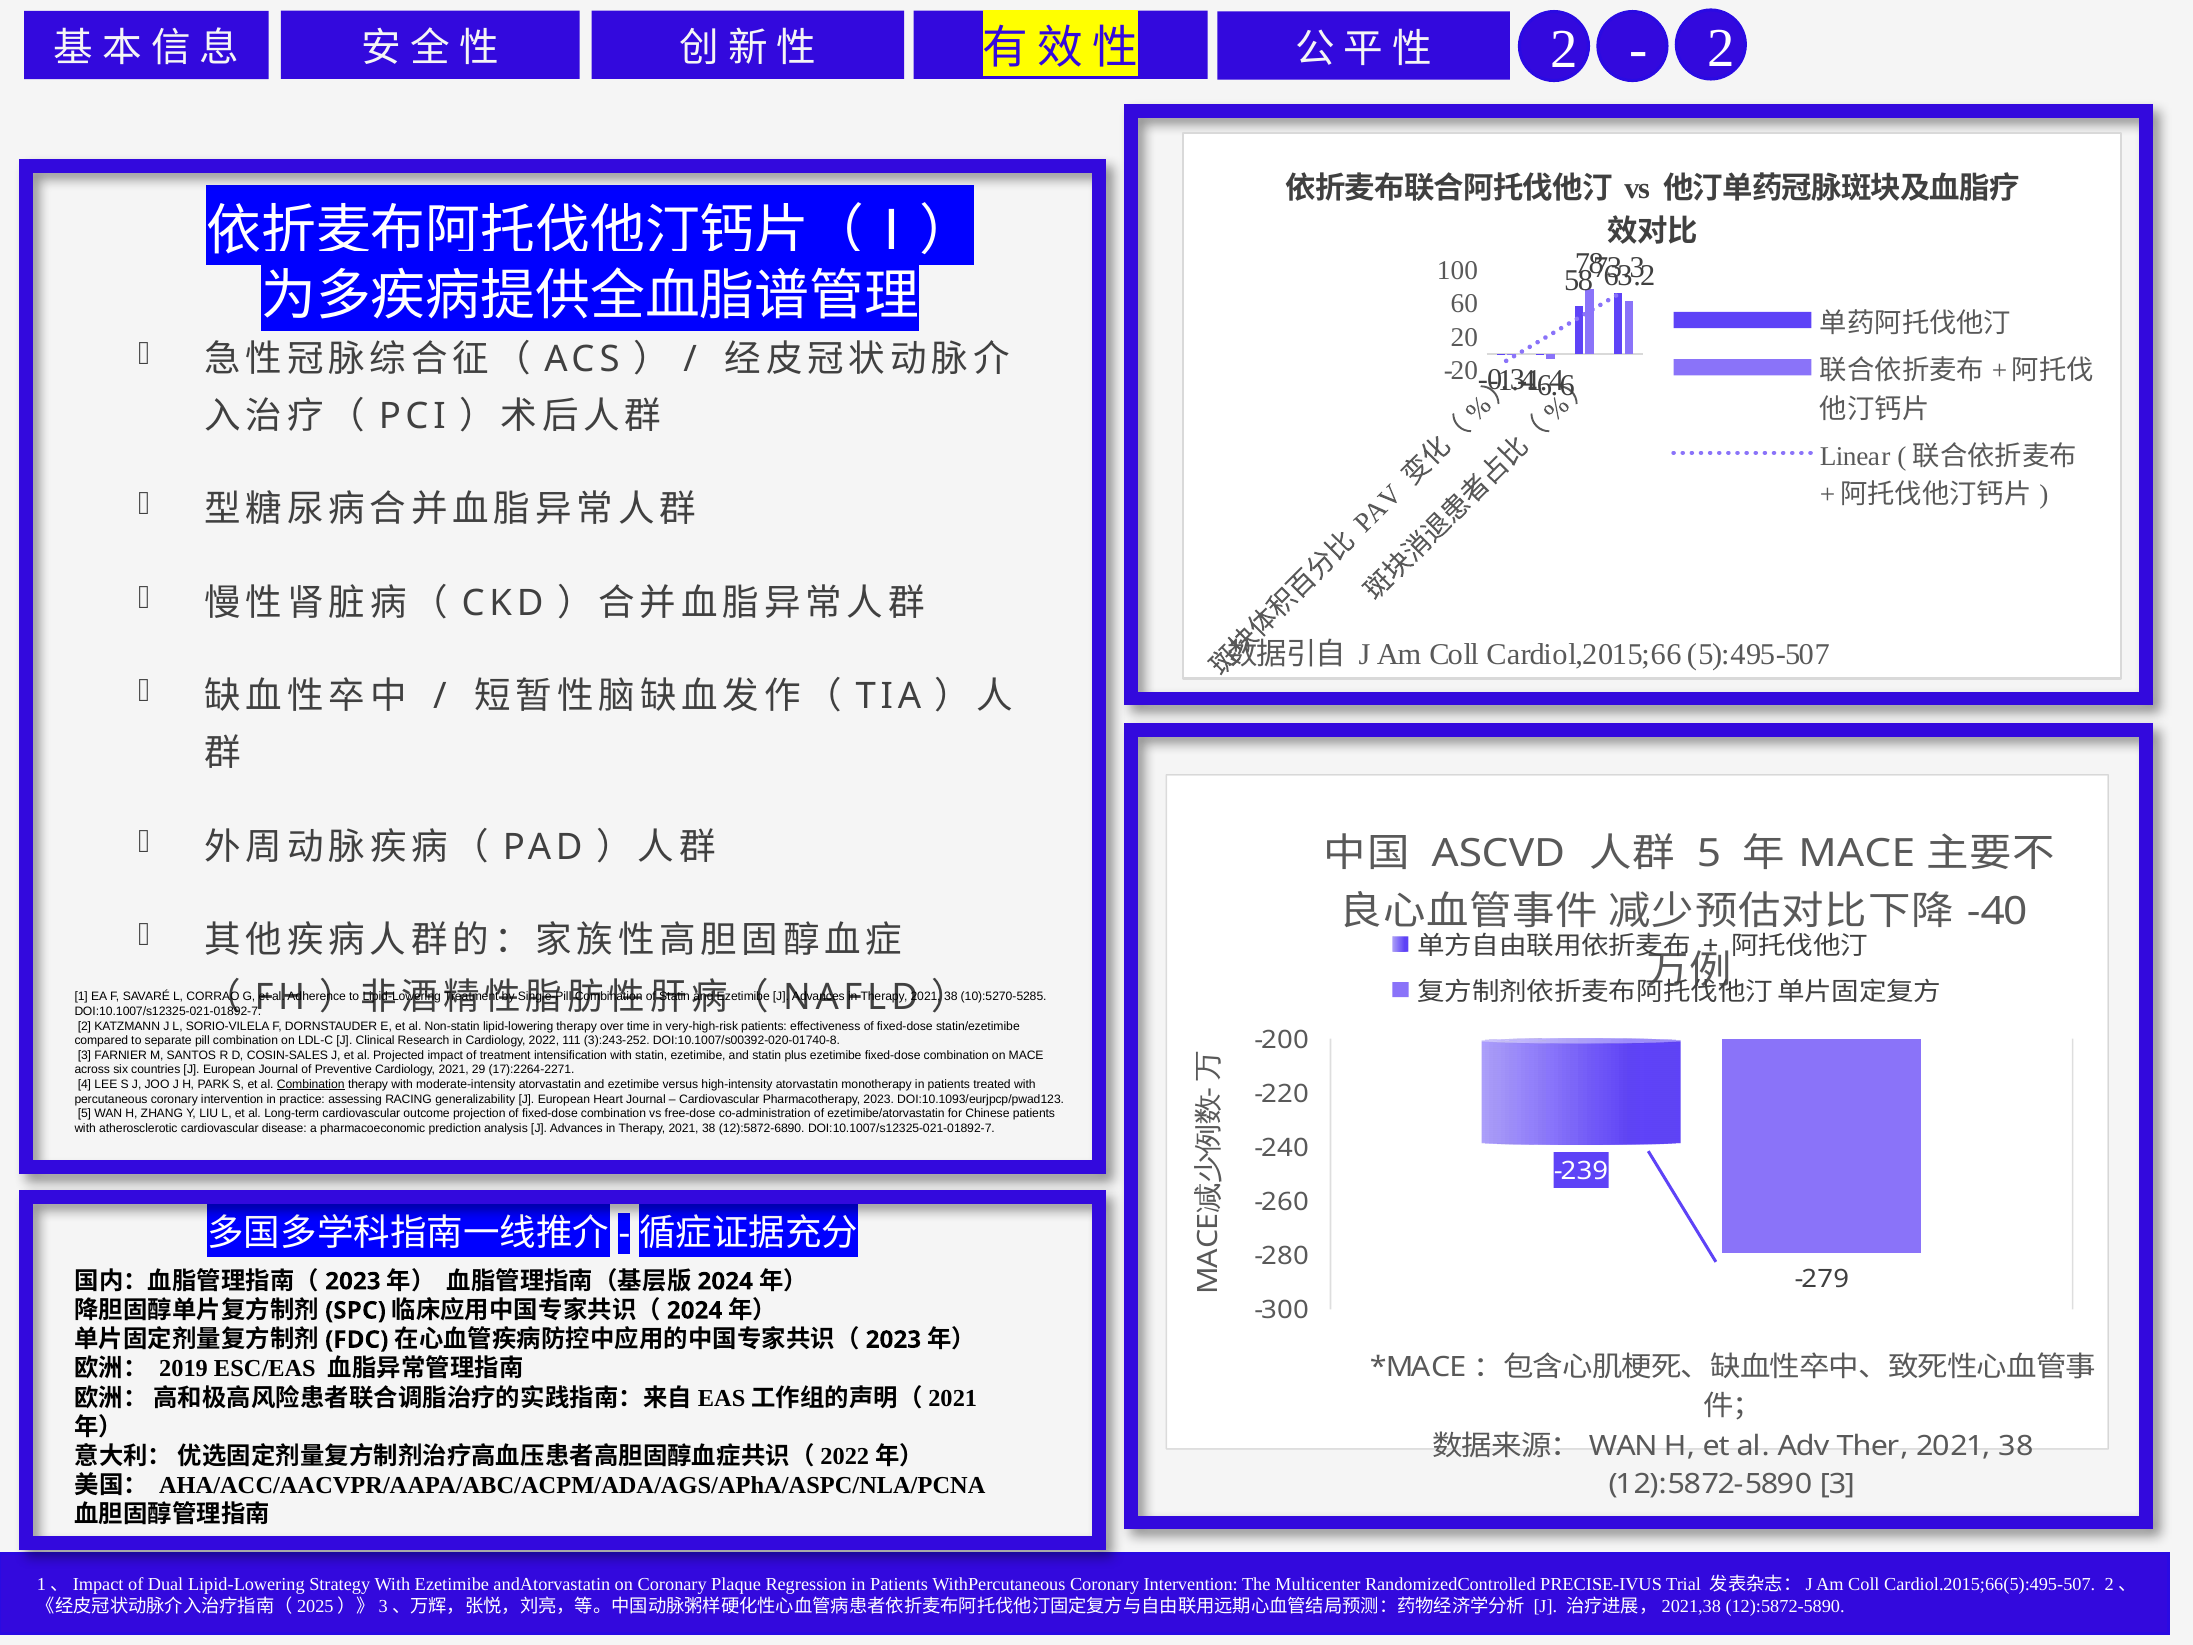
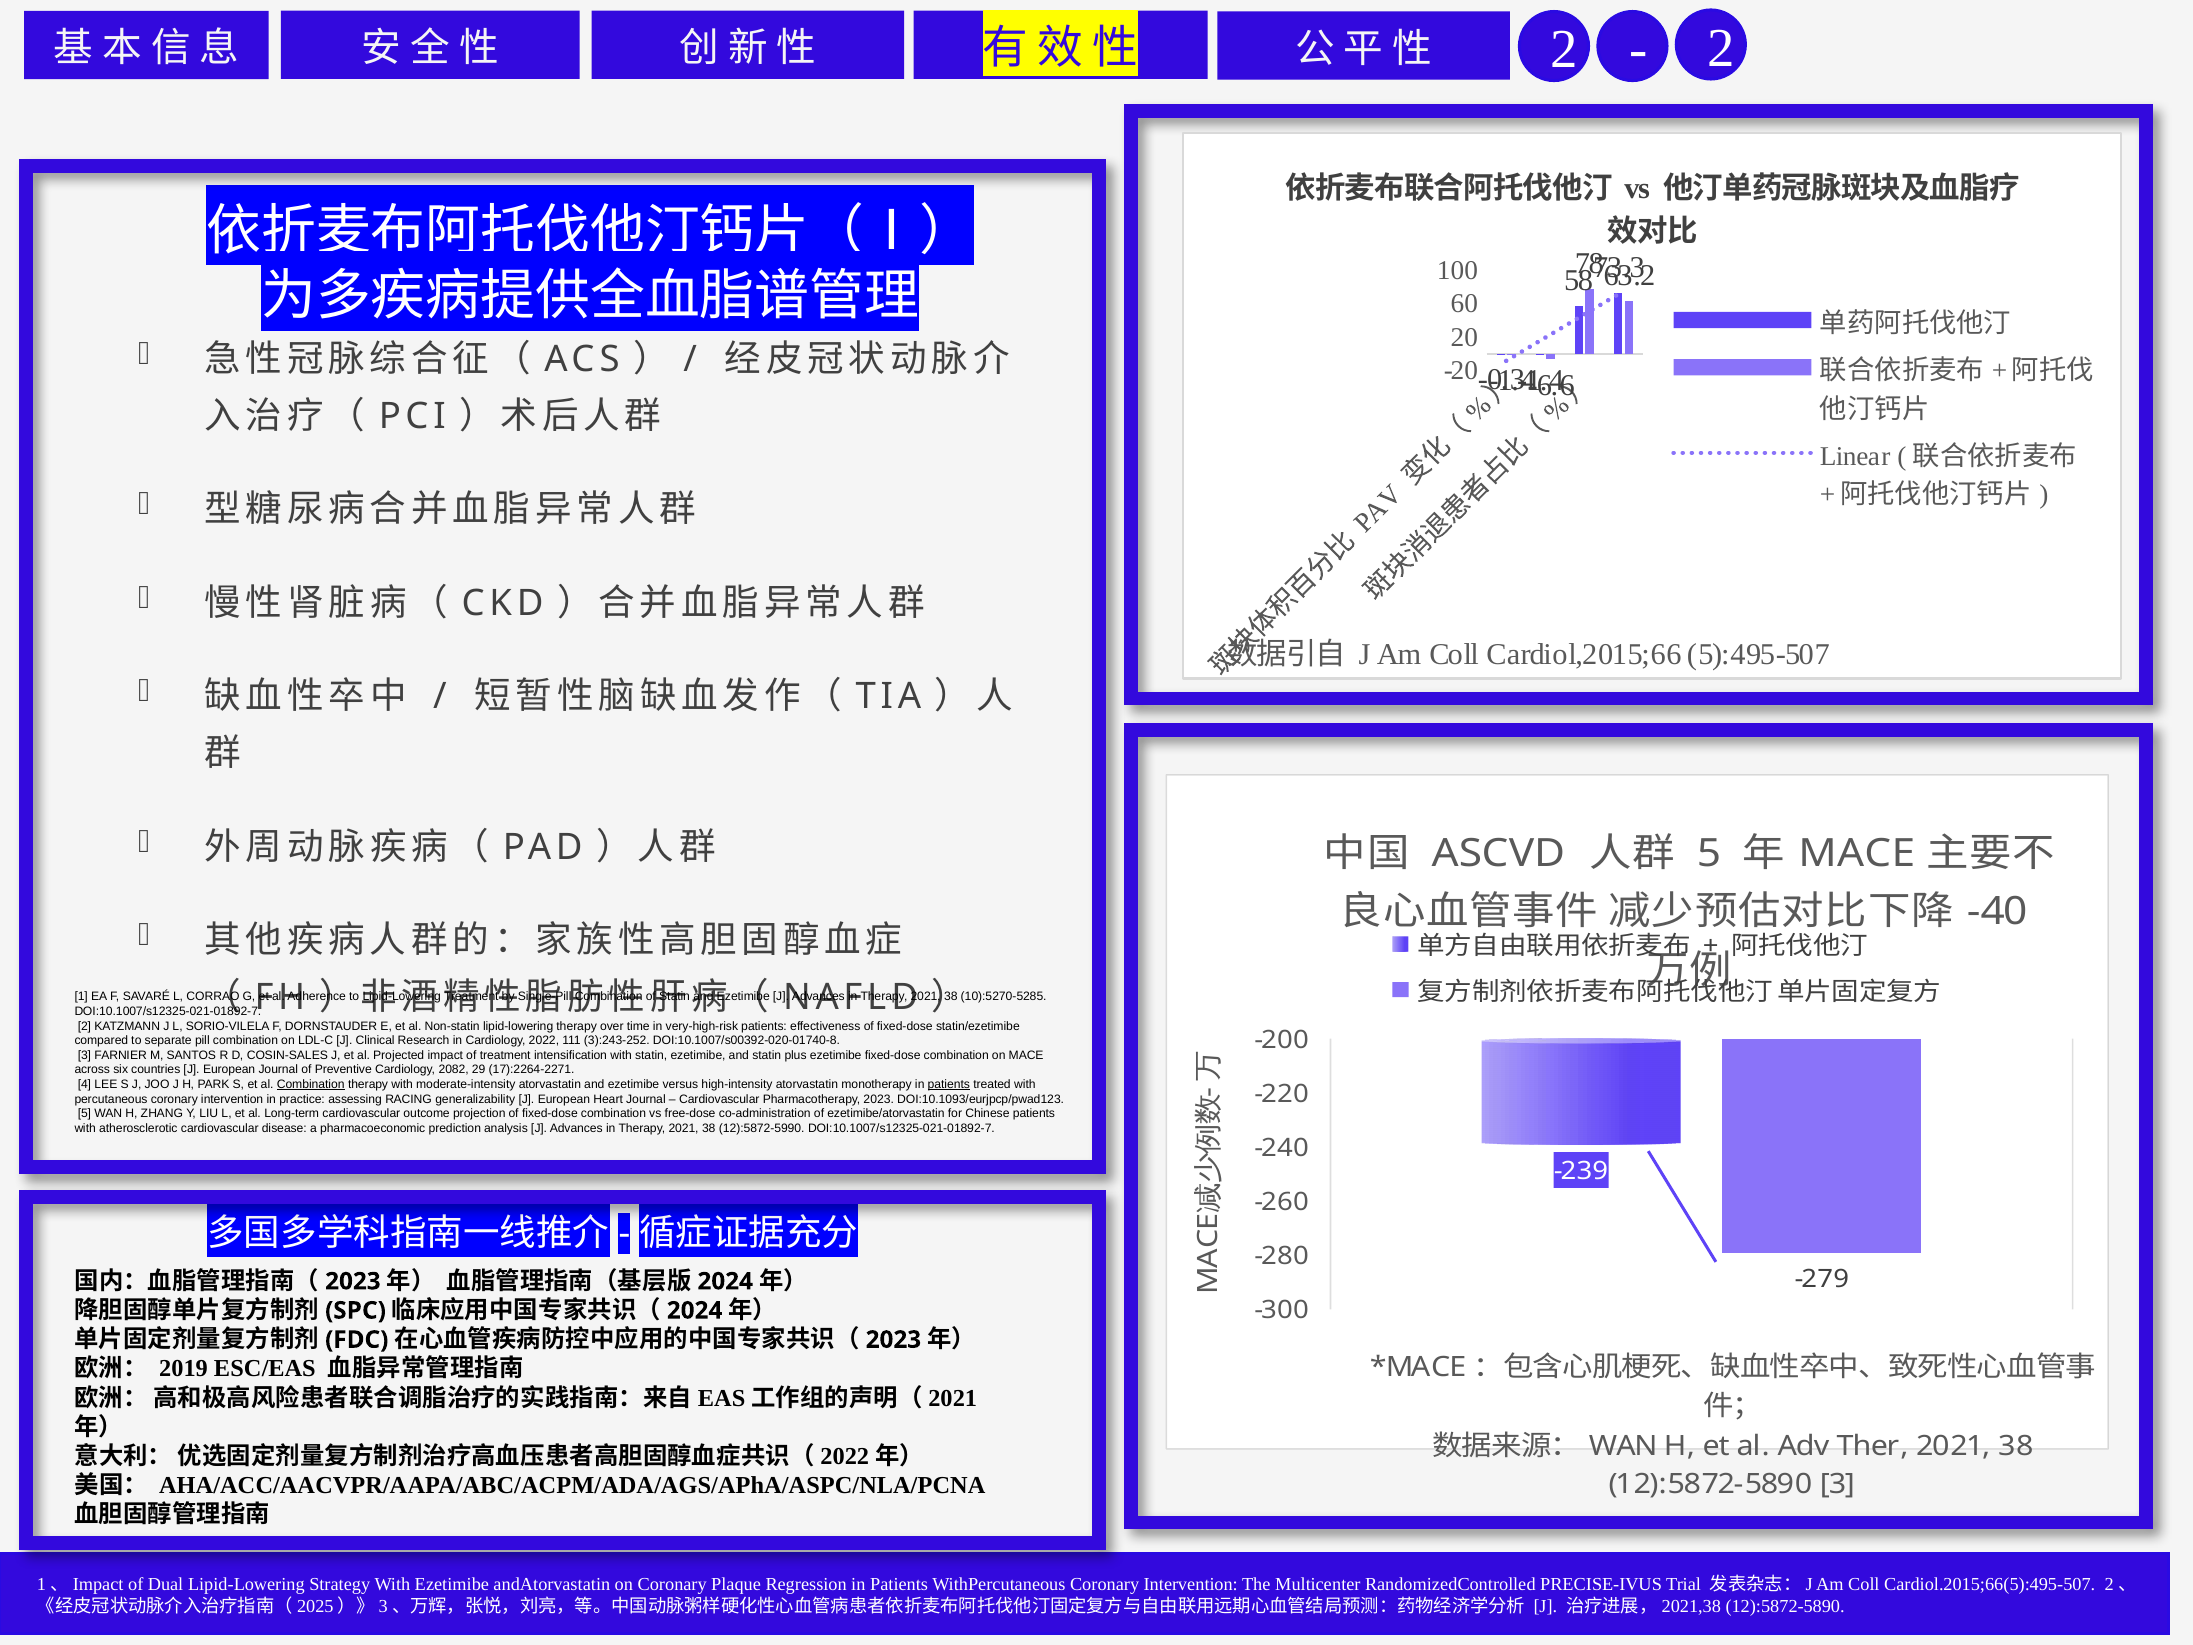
Cardiology 2021: 2021 -> 2082 (454, 1070)
patients underline: none -> present (949, 1084)
12):5872-6890: 12):5872-6890 -> 12):5872-5990 (762, 1128)
